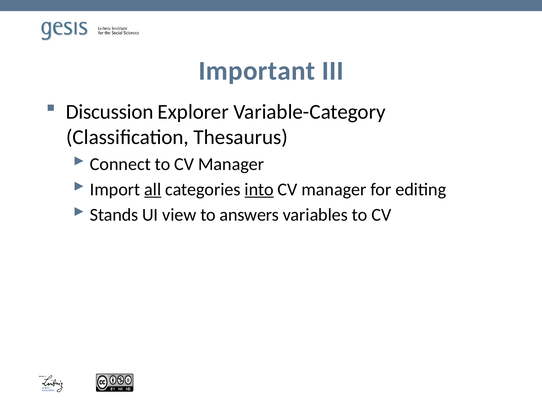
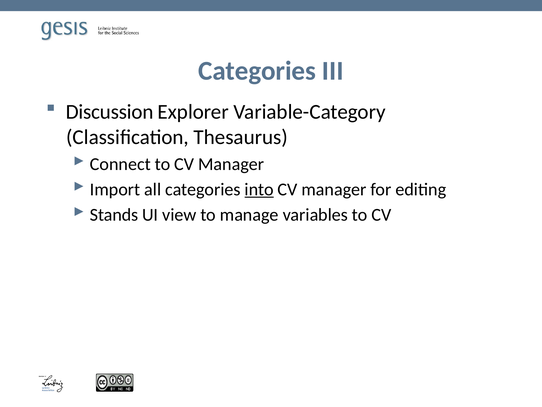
Important: Important -> Categories (257, 71)
all underline: present -> none (153, 189)
answers: answers -> manage (249, 214)
